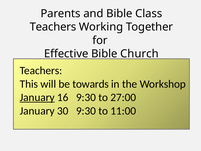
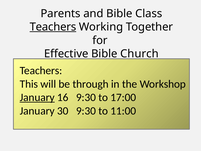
Teachers underline: none -> present (53, 27)
towards: towards -> through (91, 84)
27:00: 27:00 -> 17:00 (123, 97)
